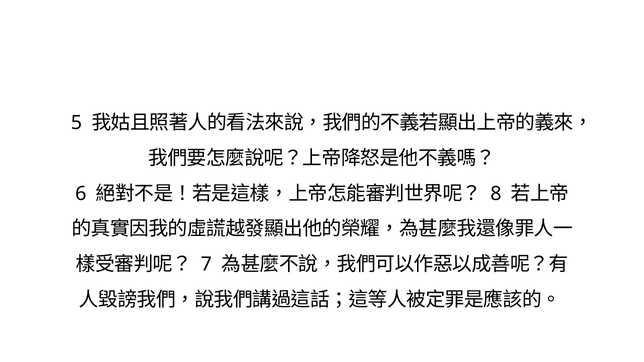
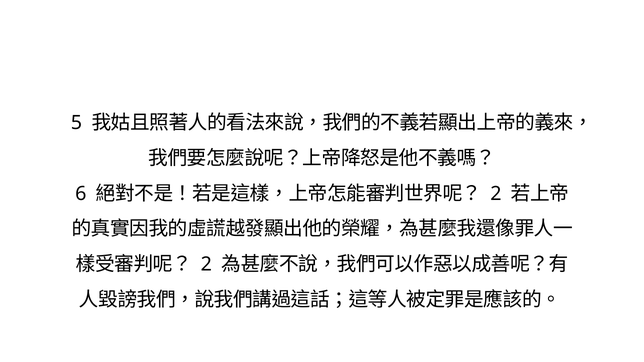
8: 8 -> 2 (496, 194)
7: 7 -> 2 (206, 265)
